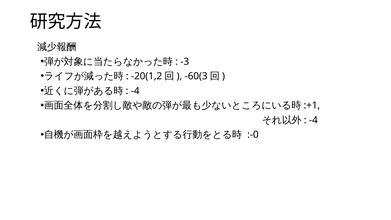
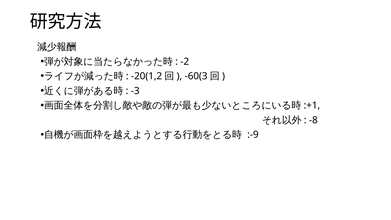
-3: -3 -> -2 (185, 62)
-4: -4 -> -3 (135, 91)
-4: -4 -> -8 (313, 120)
:-0: :-0 -> :-9 (253, 135)
